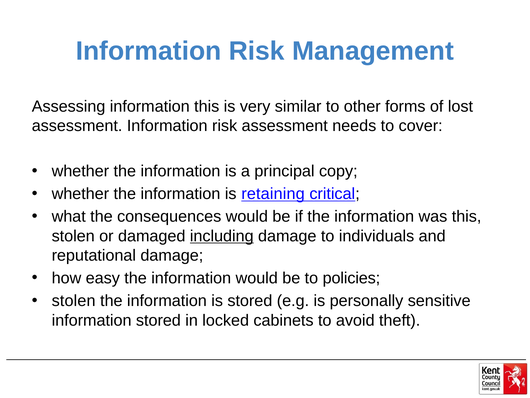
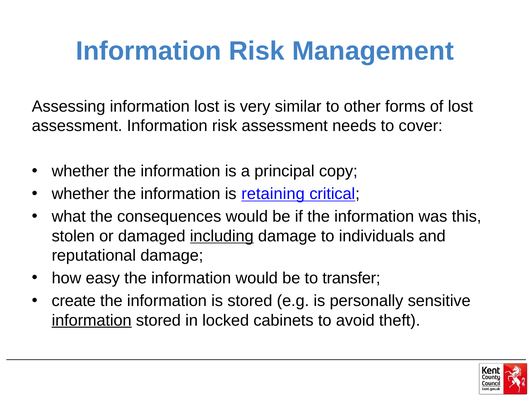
information this: this -> lost (207, 106)
policies: policies -> transfer (351, 278)
stolen: stolen -> create (74, 300)
information underline: none -> present (92, 320)
